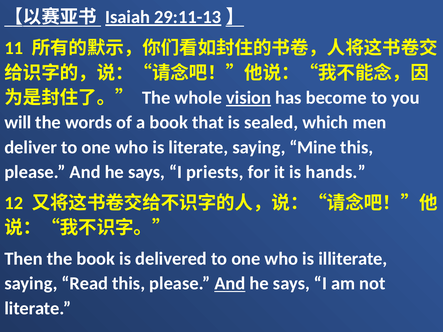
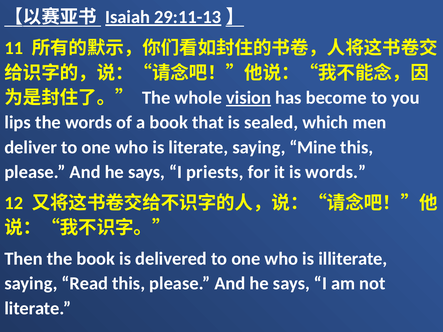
will: will -> lips (18, 123)
is hands: hands -> words (336, 172)
And underline: present -> none (230, 284)
